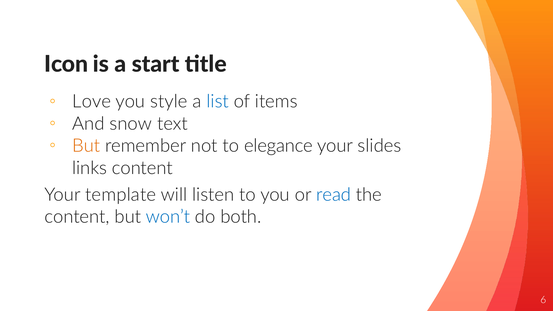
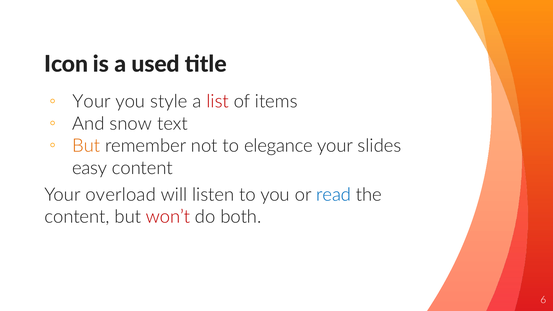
start: start -> used (156, 64)
Love: Love -> Your (92, 102)
list colour: blue -> red (218, 102)
links: links -> easy (90, 168)
template: template -> overload (121, 195)
won’t colour: blue -> red (168, 217)
